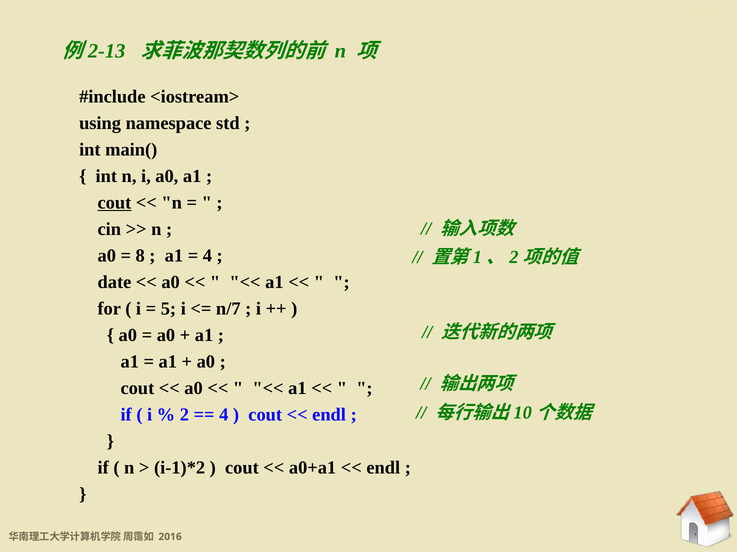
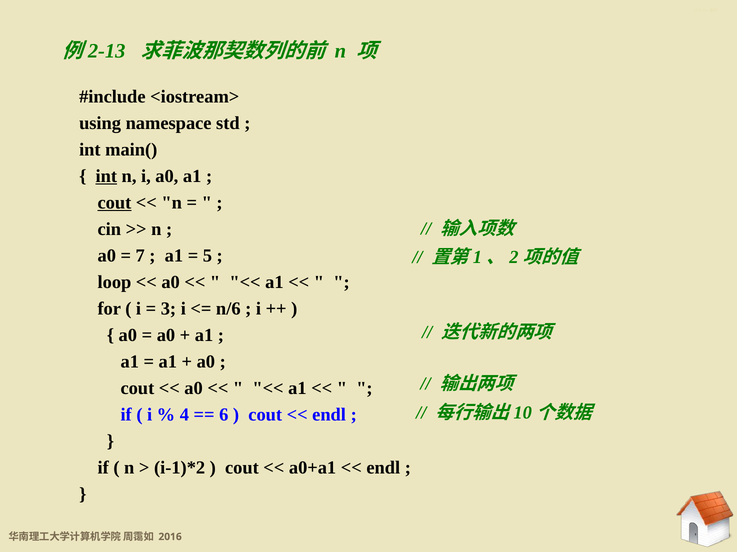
int underline: none -> present (106, 176)
8: 8 -> 7 (140, 256)
4: 4 -> 5 (207, 256)
date: date -> loop (114, 282)
5: 5 -> 3 (168, 309)
n/7: n/7 -> n/6 (228, 309)
2: 2 -> 4 (184, 415)
4: 4 -> 6 (224, 415)
